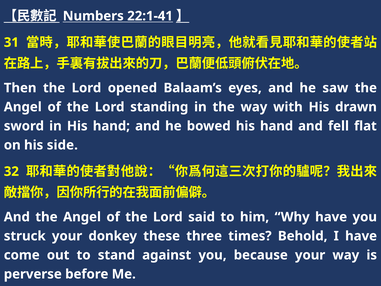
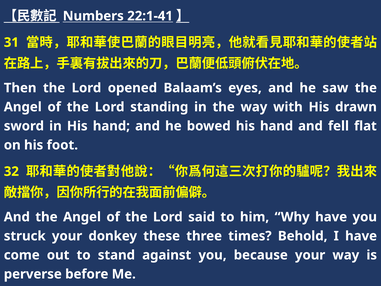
side: side -> foot (62, 145)
